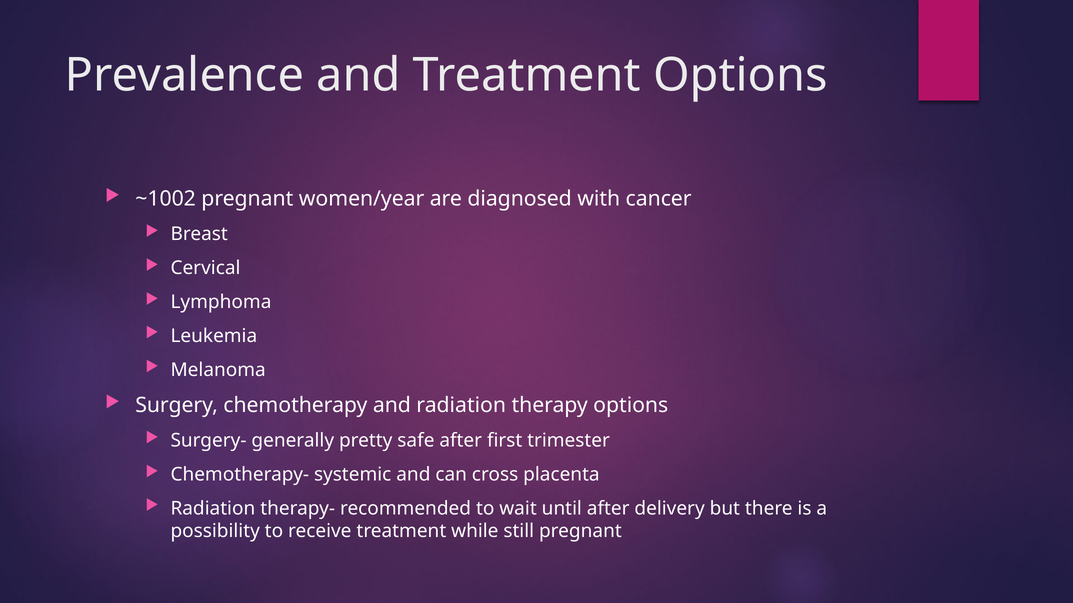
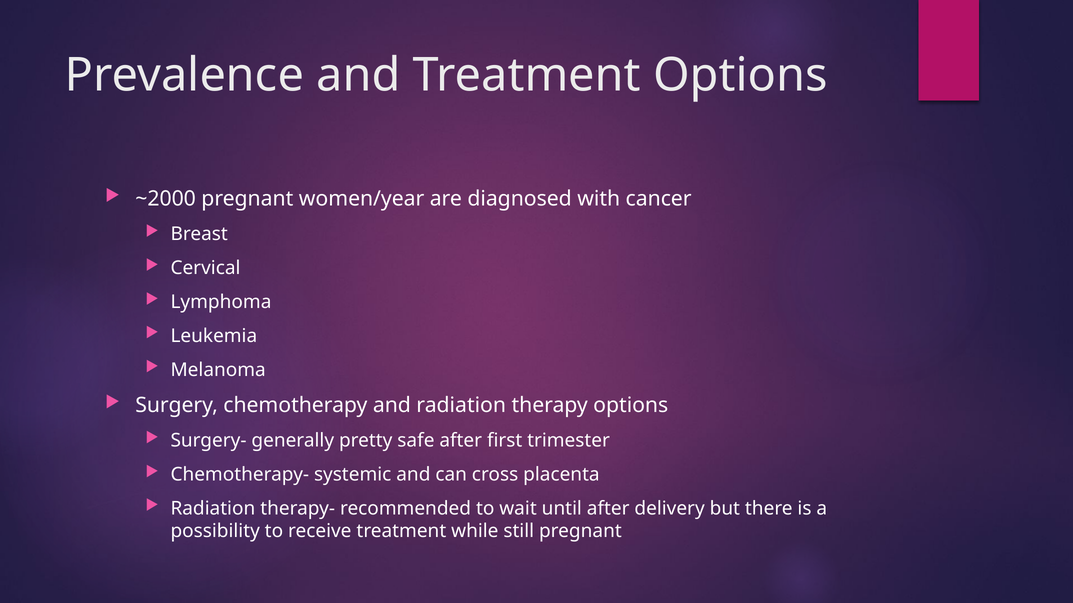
~1002: ~1002 -> ~2000 (166, 199)
